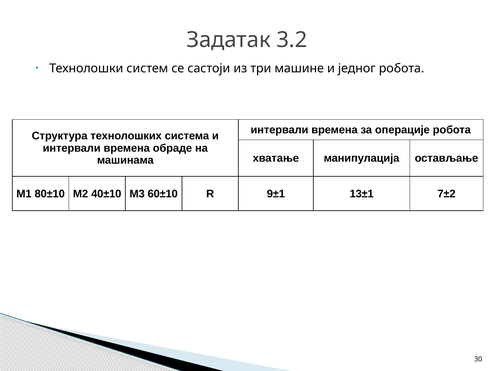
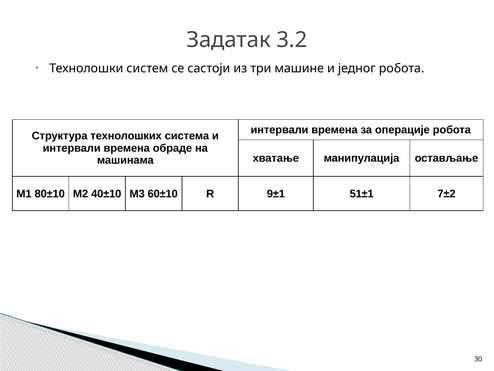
13±1: 13±1 -> 51±1 (362, 193)
